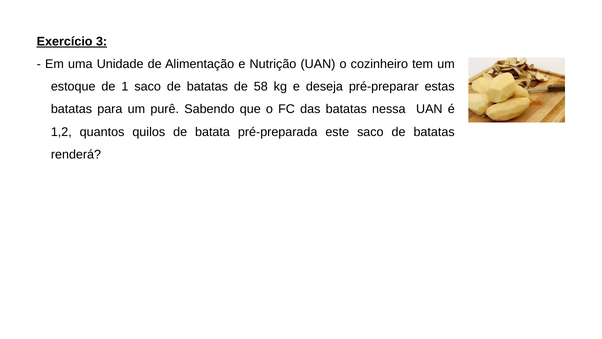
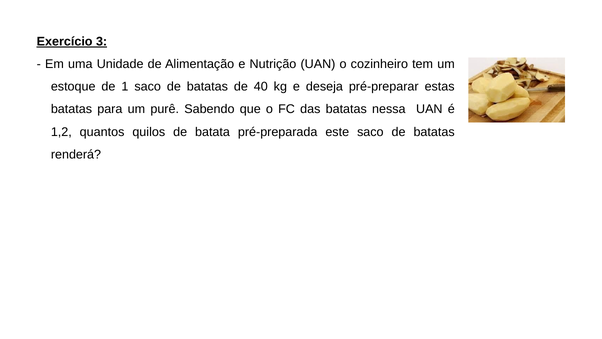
58: 58 -> 40 (261, 87)
